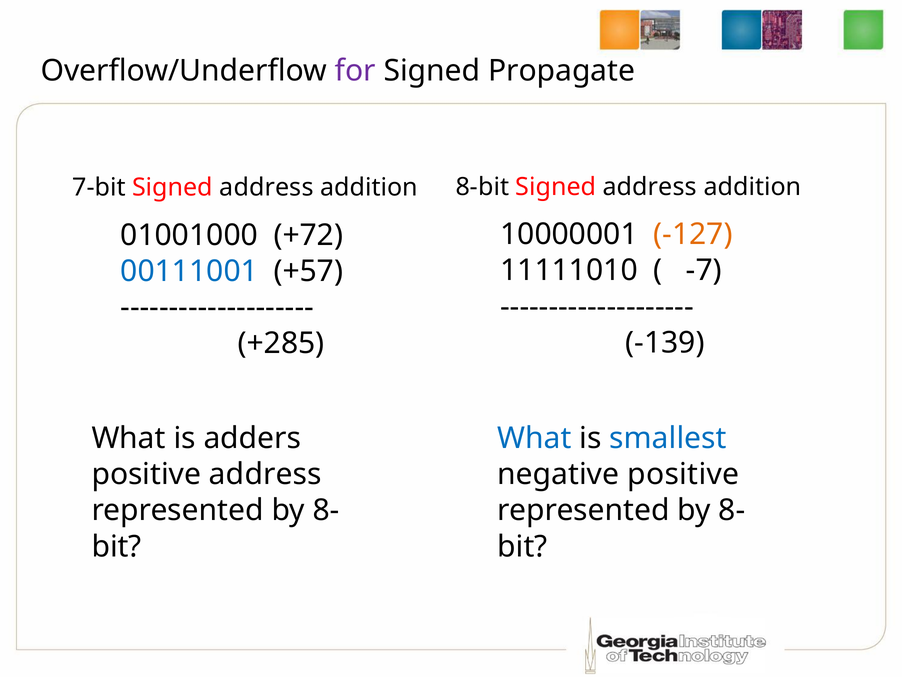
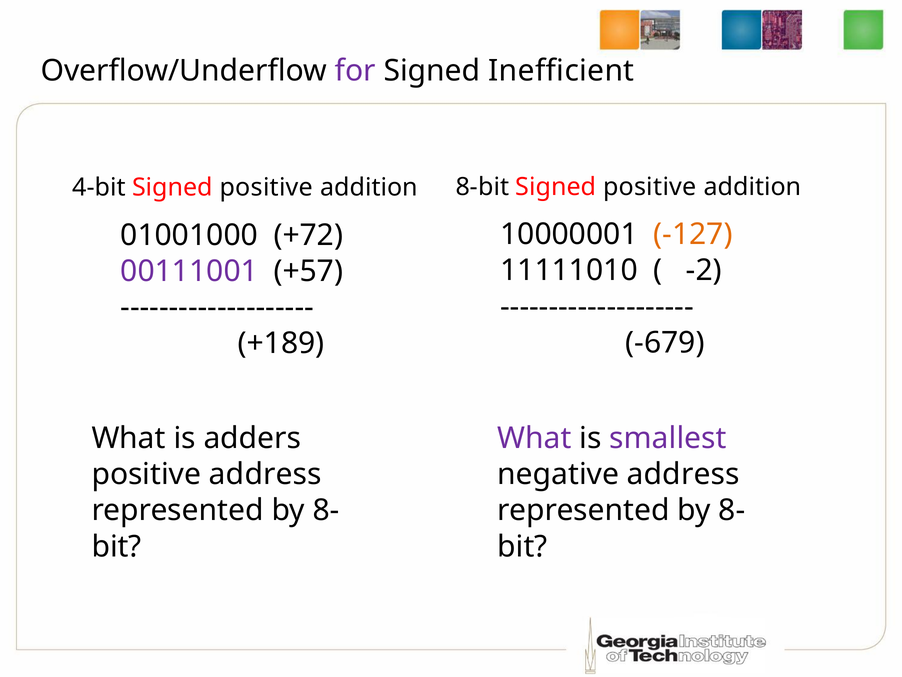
Propagate: Propagate -> Inefficient (561, 71)
8-bit Signed address: address -> positive (650, 187)
7-bit: 7-bit -> 4-bit (99, 187)
address: address -> positive (266, 187)
-7: -7 -> -2 (704, 270)
00111001 colour: blue -> purple (189, 271)
-139: -139 -> -679 (665, 342)
+285: +285 -> +189 (281, 343)
What colour: blue -> purple (535, 438)
smallest colour: blue -> purple (668, 438)
negative positive: positive -> address (683, 474)
